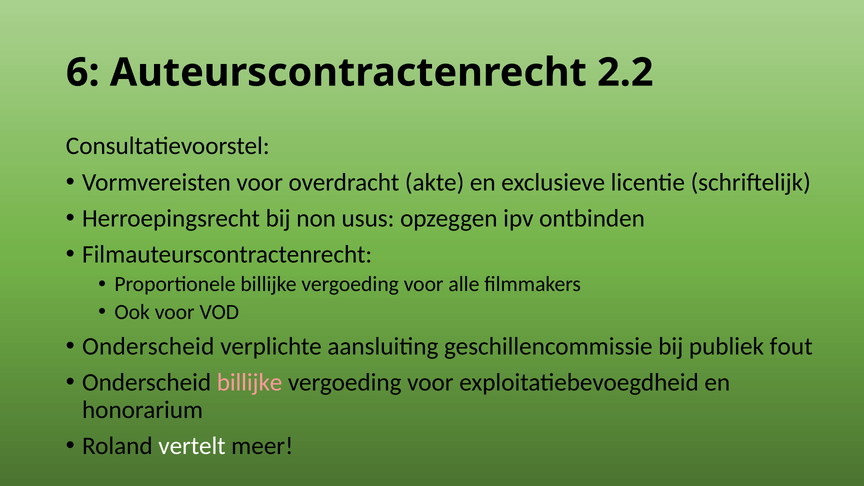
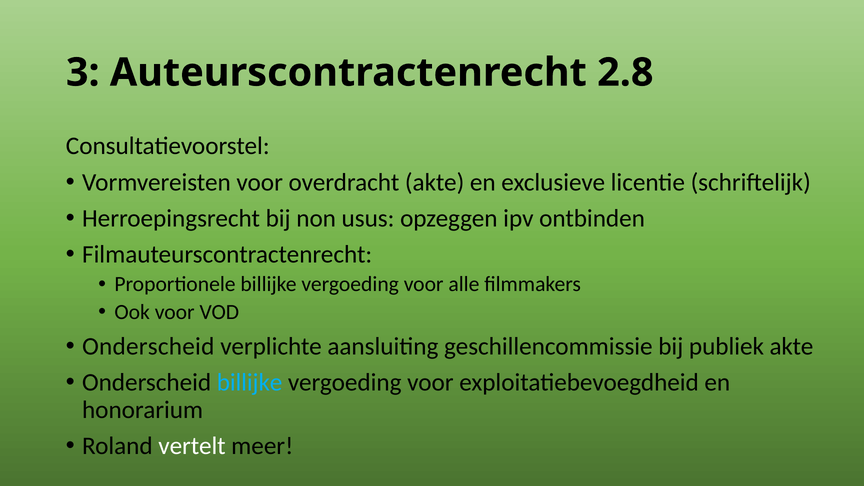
6: 6 -> 3 (83, 73)
2.2: 2.2 -> 2.8 (625, 73)
publiek fout: fout -> akte (791, 346)
billijke colour: pink -> light blue (250, 383)
